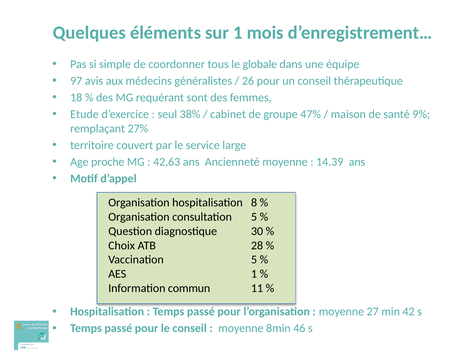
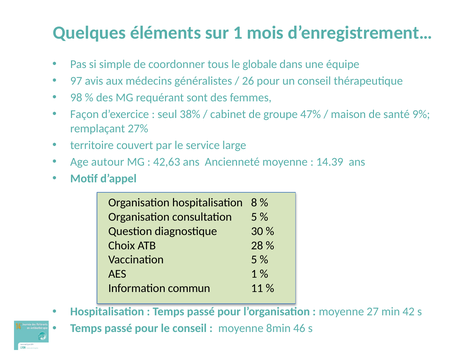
18: 18 -> 98 (76, 98)
Etude: Etude -> Façon (85, 114)
proche: proche -> autour (108, 162)
